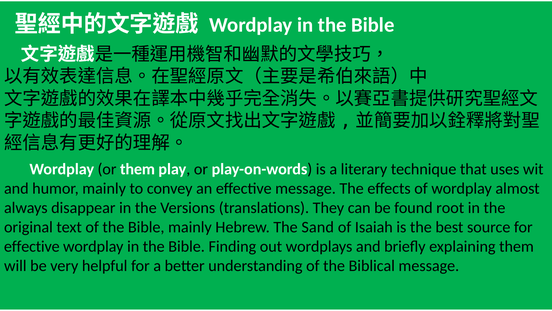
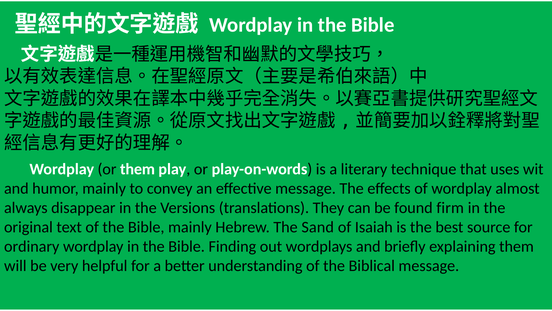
root: root -> firm (450, 207)
effective: effective -> ordinary (32, 246)
